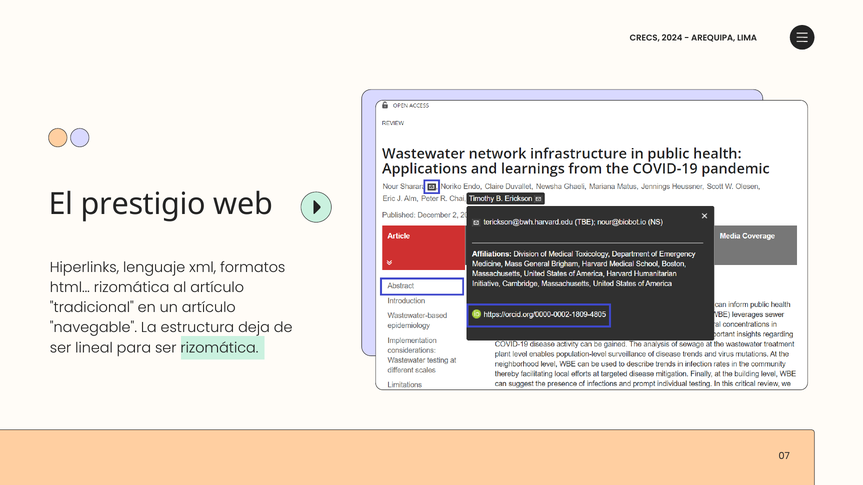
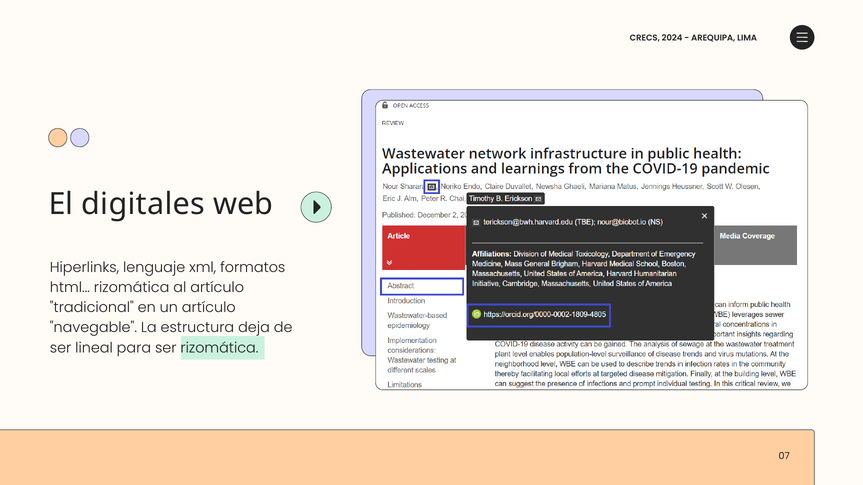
prestigio: prestigio -> digitales (143, 204)
